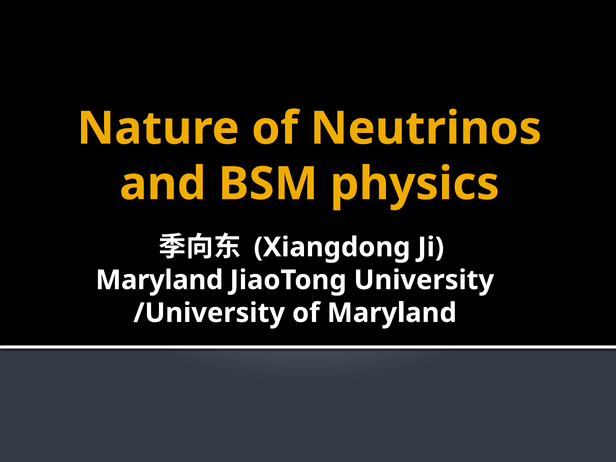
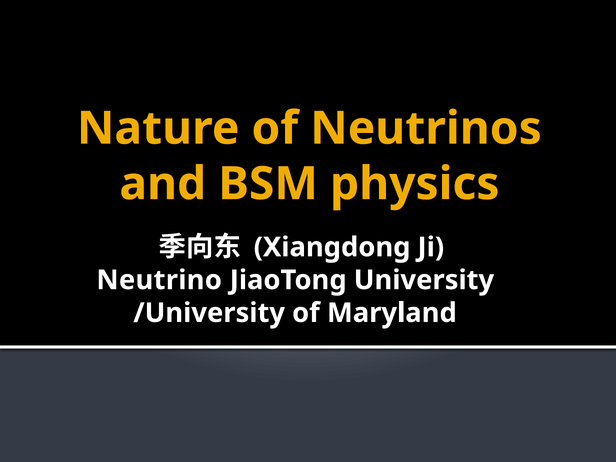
Maryland: Maryland -> Neutrino (159, 280)
